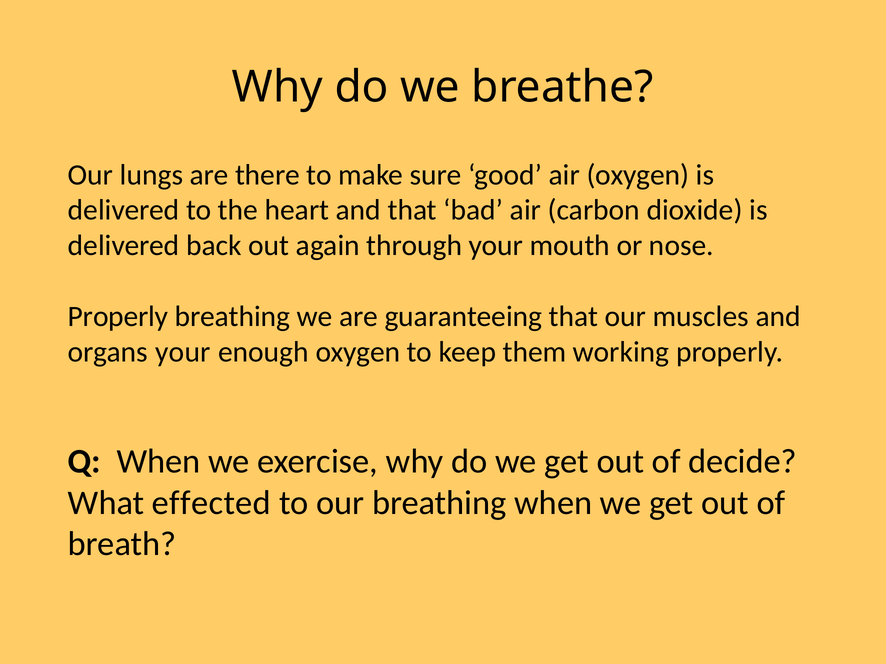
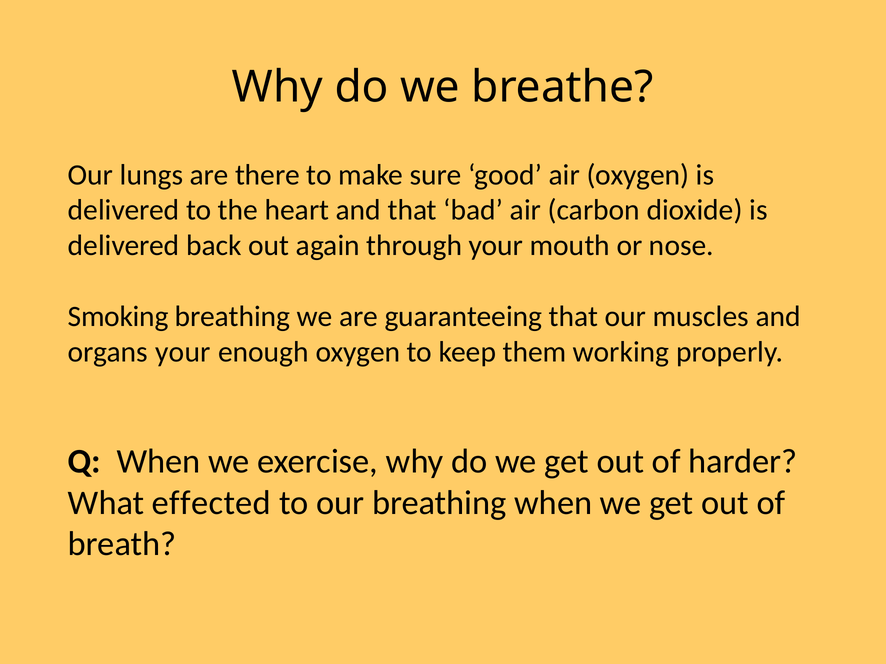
Properly: Properly -> Smoking (118, 317)
decide: decide -> harder (743, 462)
